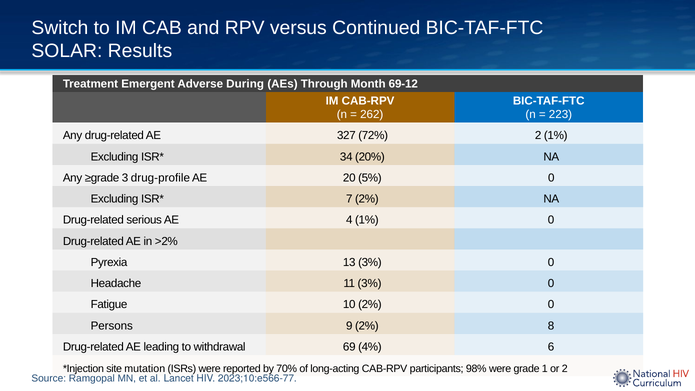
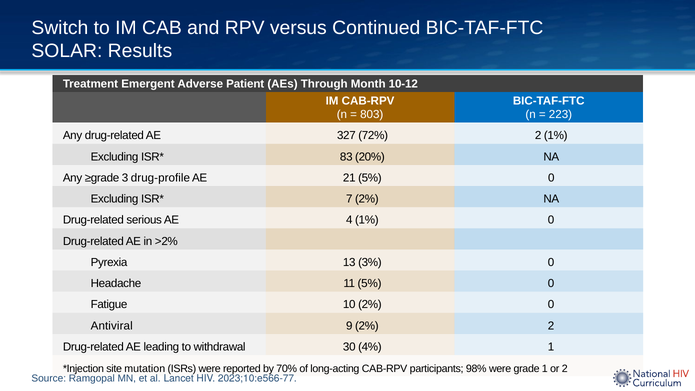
During: During -> Patient (245, 84)
69-12: 69-12 -> 10-12 (403, 84)
262: 262 -> 803 (372, 114)
34: 34 -> 83 (346, 157)
20: 20 -> 21 (349, 178)
11 3%: 3% -> 5% (370, 283)
Persons: Persons -> Antiviral (112, 326)
2% 8: 8 -> 2 (551, 326)
69: 69 -> 30 (349, 347)
4% 6: 6 -> 1 (551, 347)
